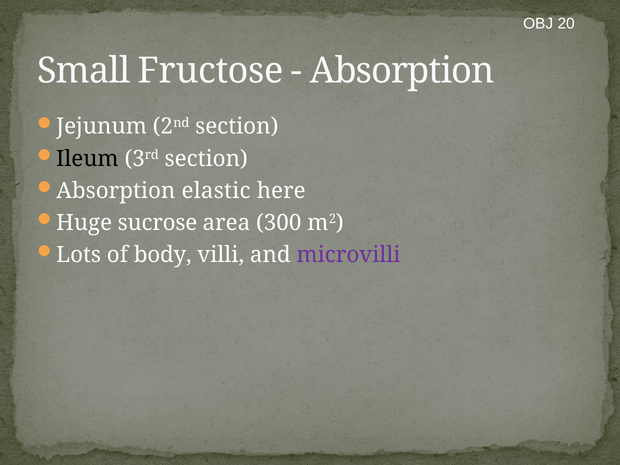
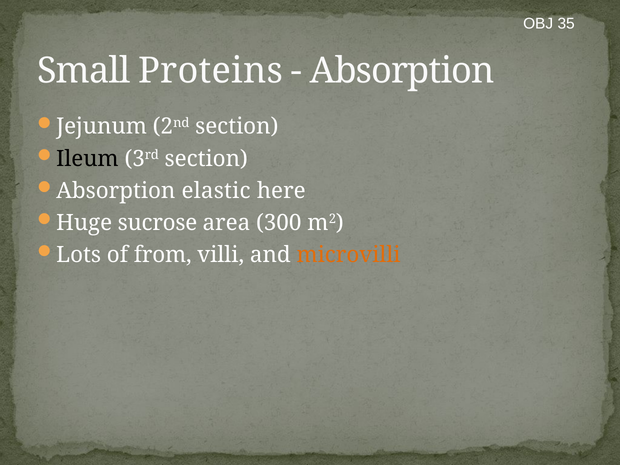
20: 20 -> 35 (566, 24)
Fructose: Fructose -> Proteins (211, 71)
body: body -> from (163, 255)
microvilli colour: purple -> orange (349, 255)
